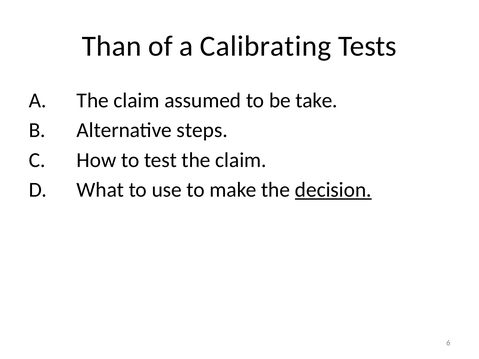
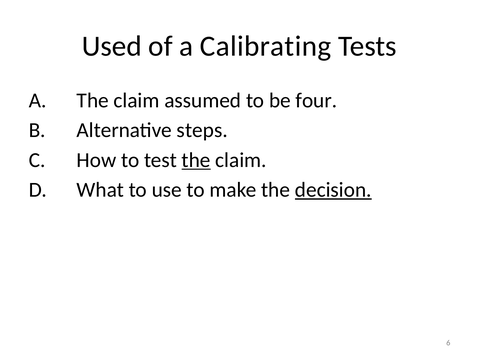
Than: Than -> Used (112, 46)
take: take -> four (316, 100)
the underline: none -> present (196, 160)
